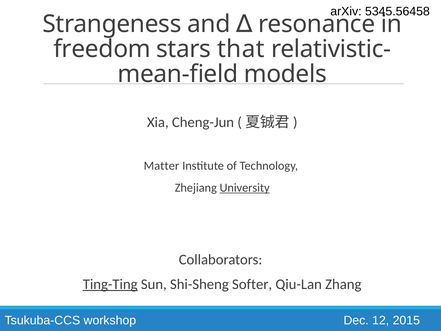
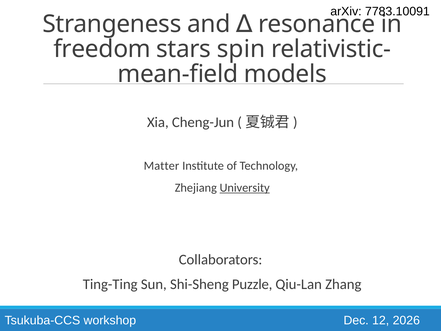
5345.56458: 5345.56458 -> 7783.10091 (397, 11)
that: that -> spin (241, 49)
Ting-Ting underline: present -> none (110, 284)
Softer: Softer -> Puzzle (252, 284)
2015: 2015 -> 2026 (406, 320)
